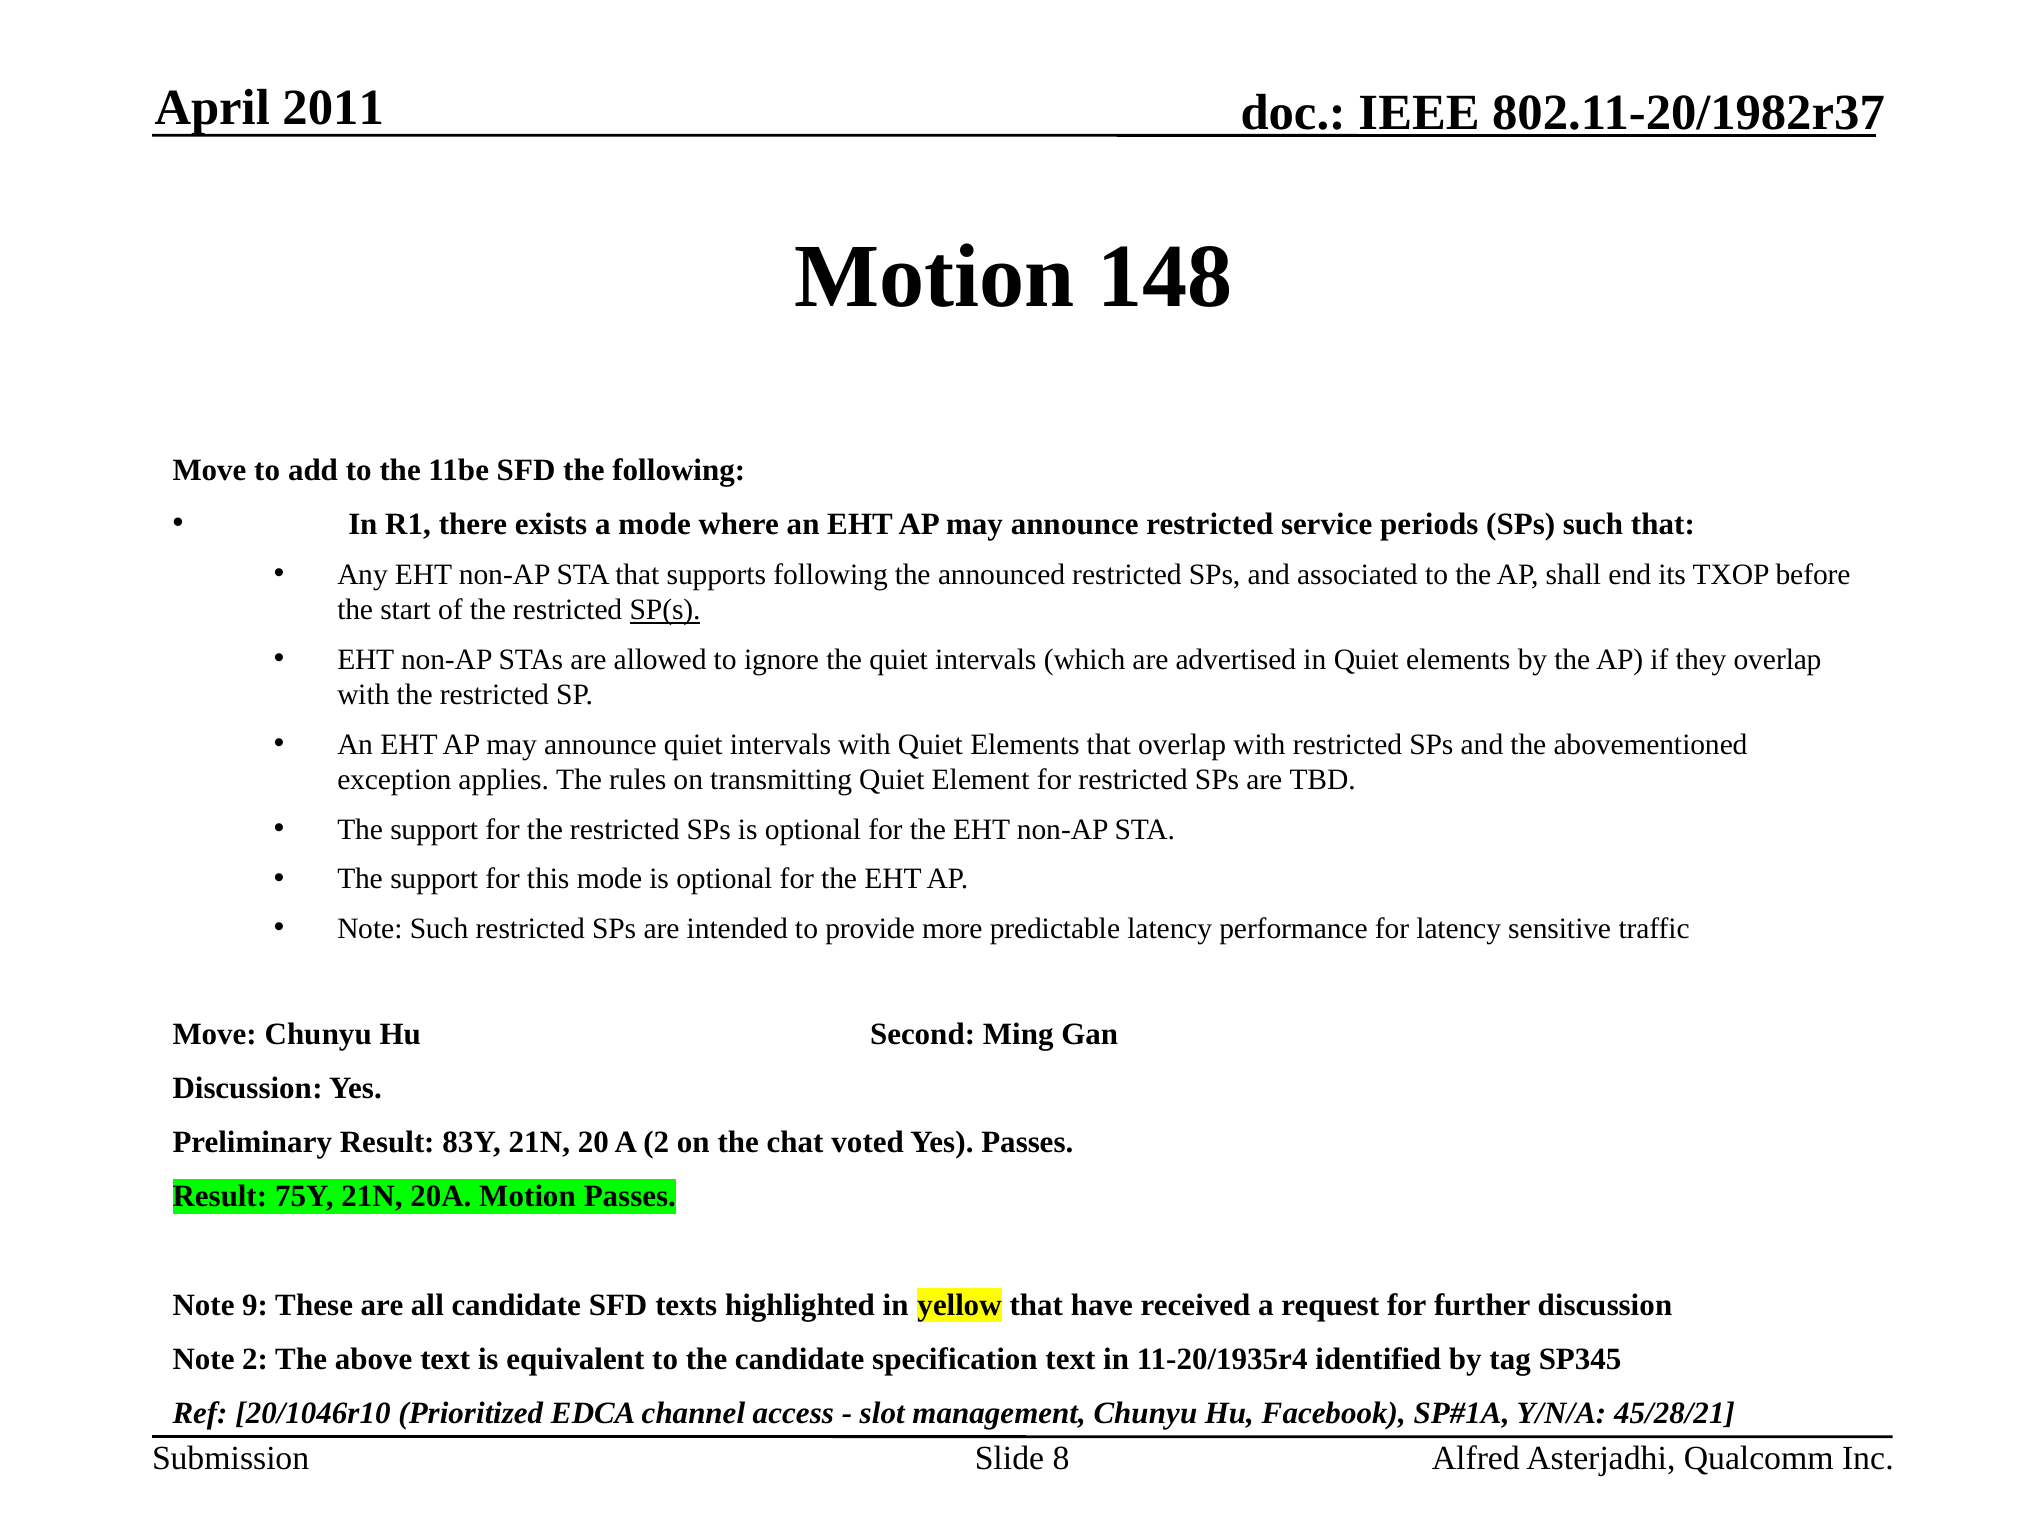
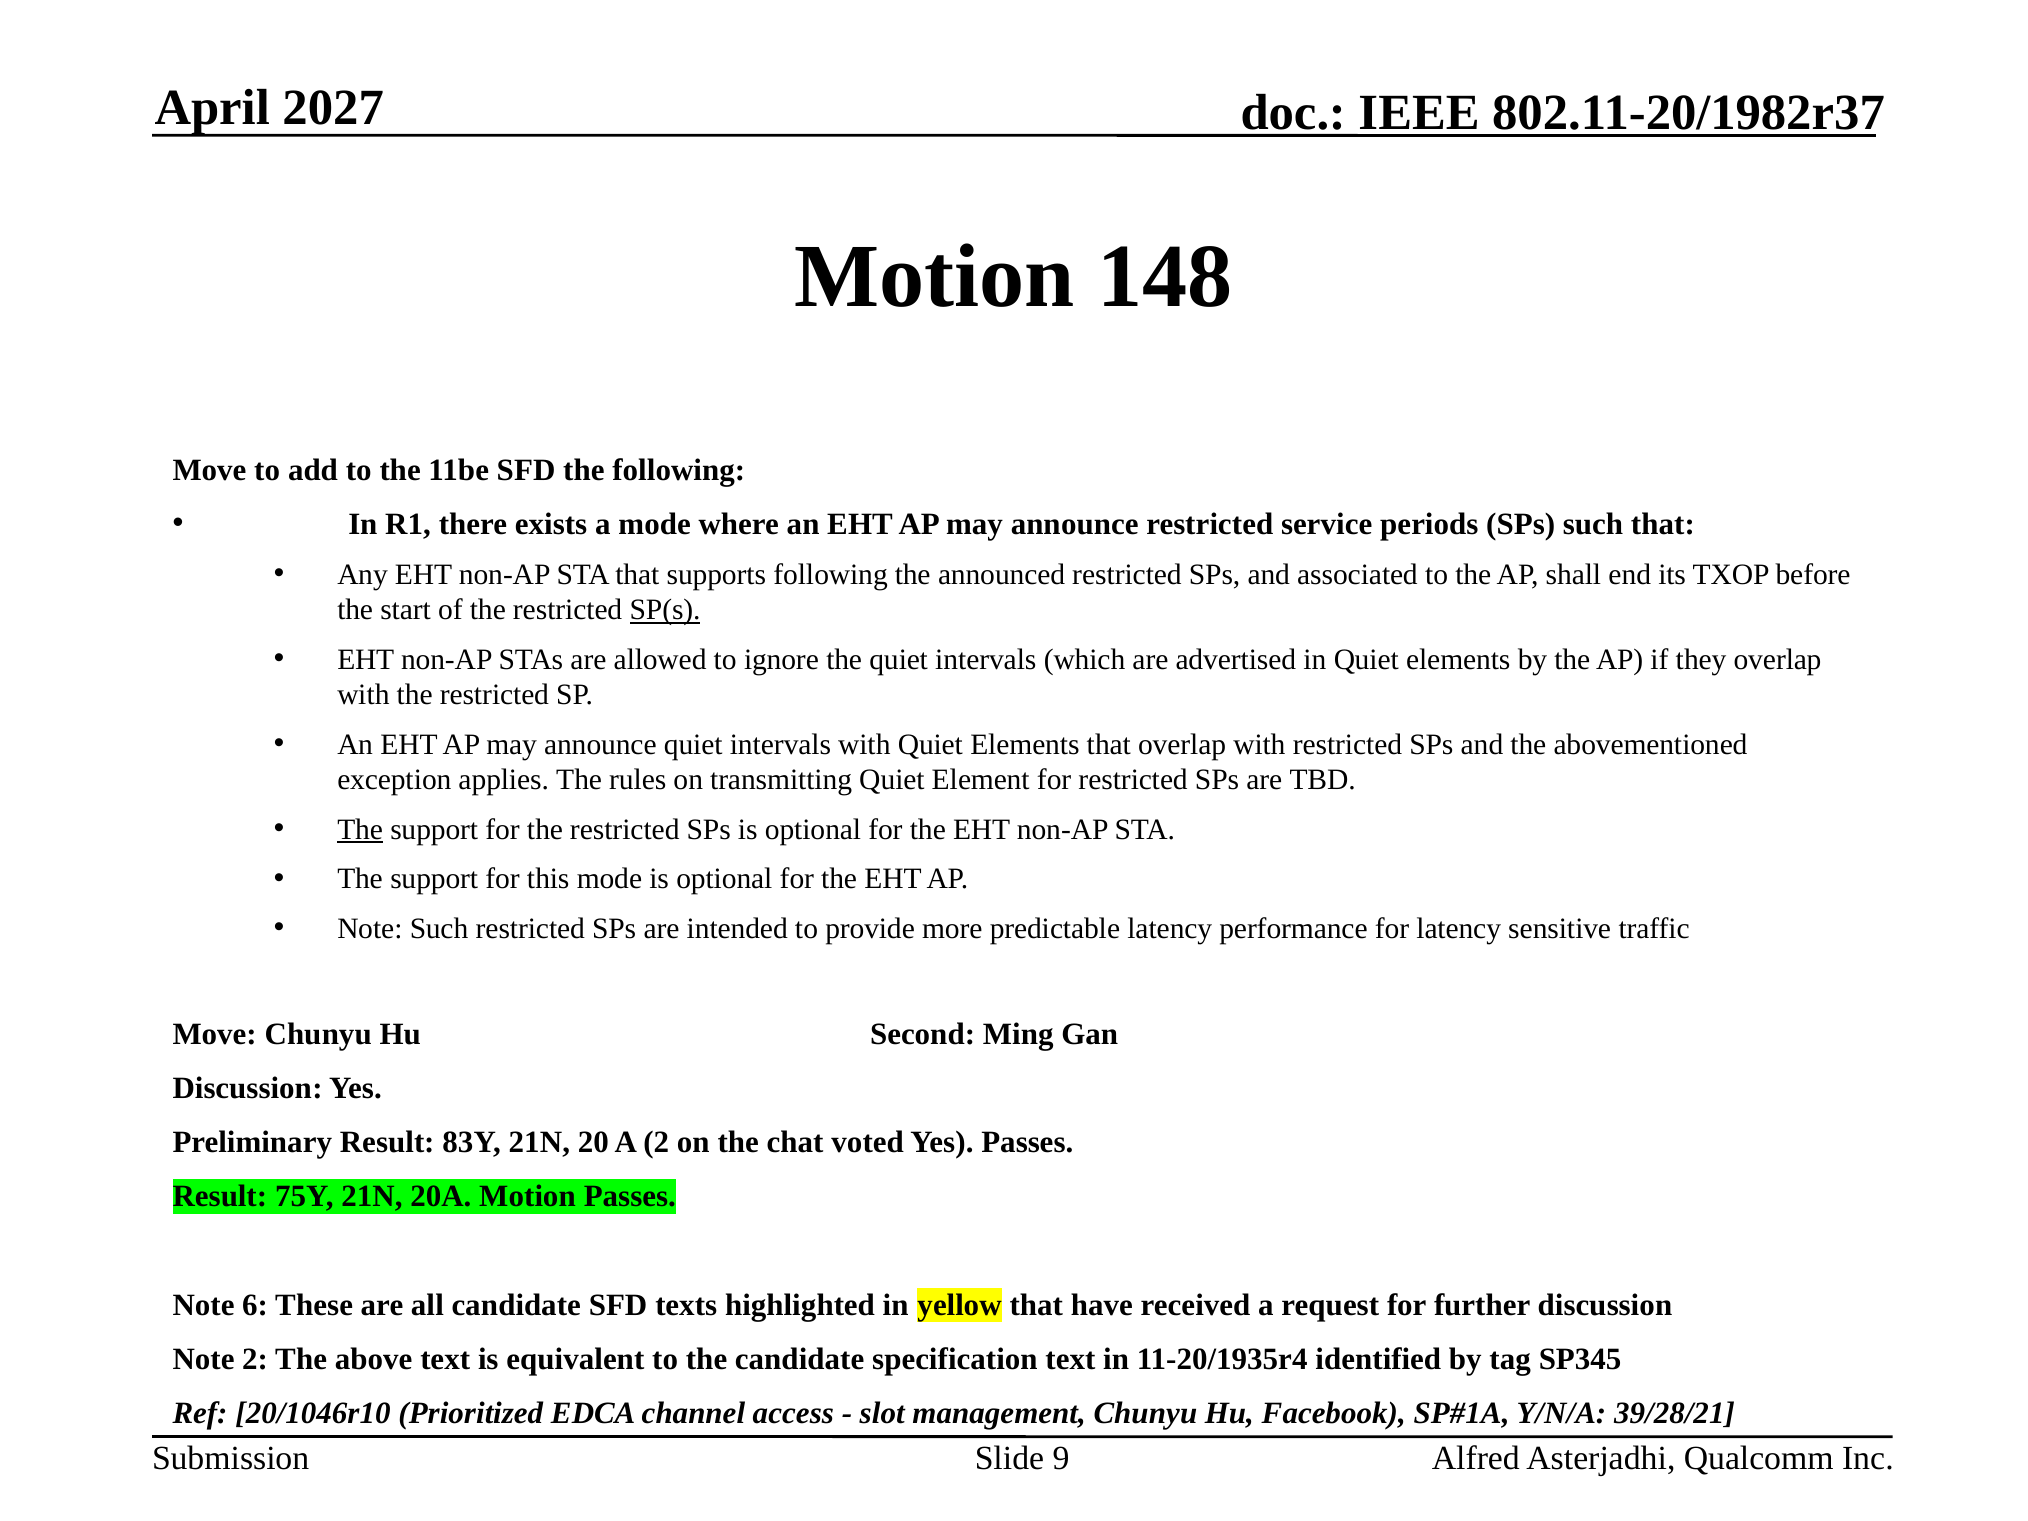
2011: 2011 -> 2027 (333, 108)
The underline: none -> present (360, 830)
9: 9 -> 6 (255, 1305)
45/28/21: 45/28/21 -> 39/28/21 (1675, 1413)
8: 8 -> 9 (1061, 1459)
